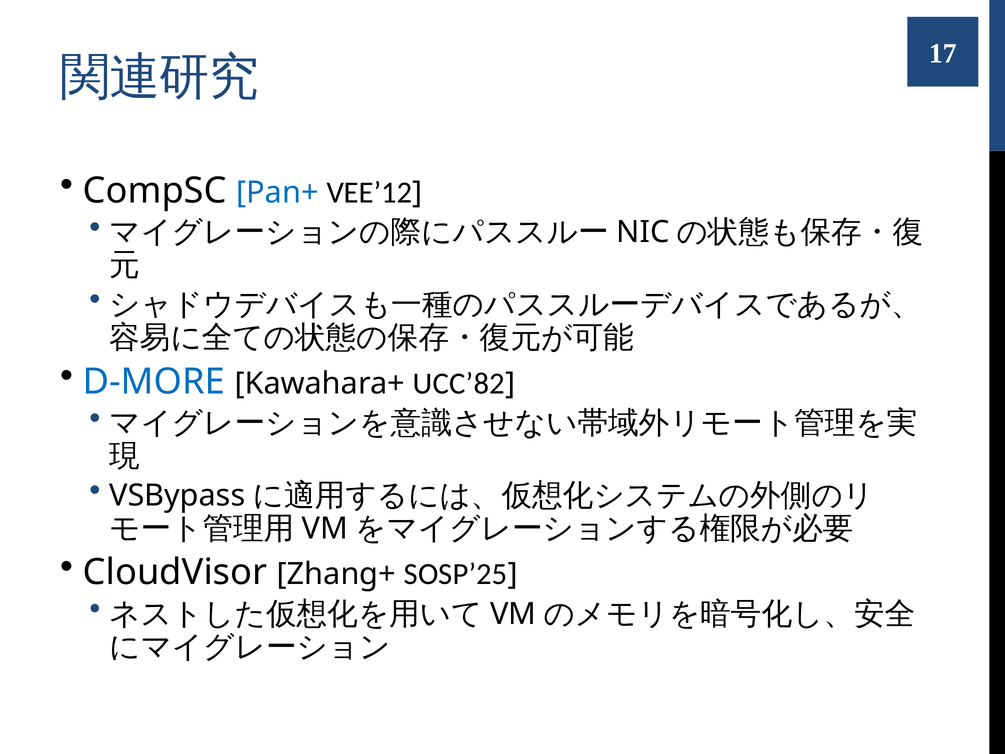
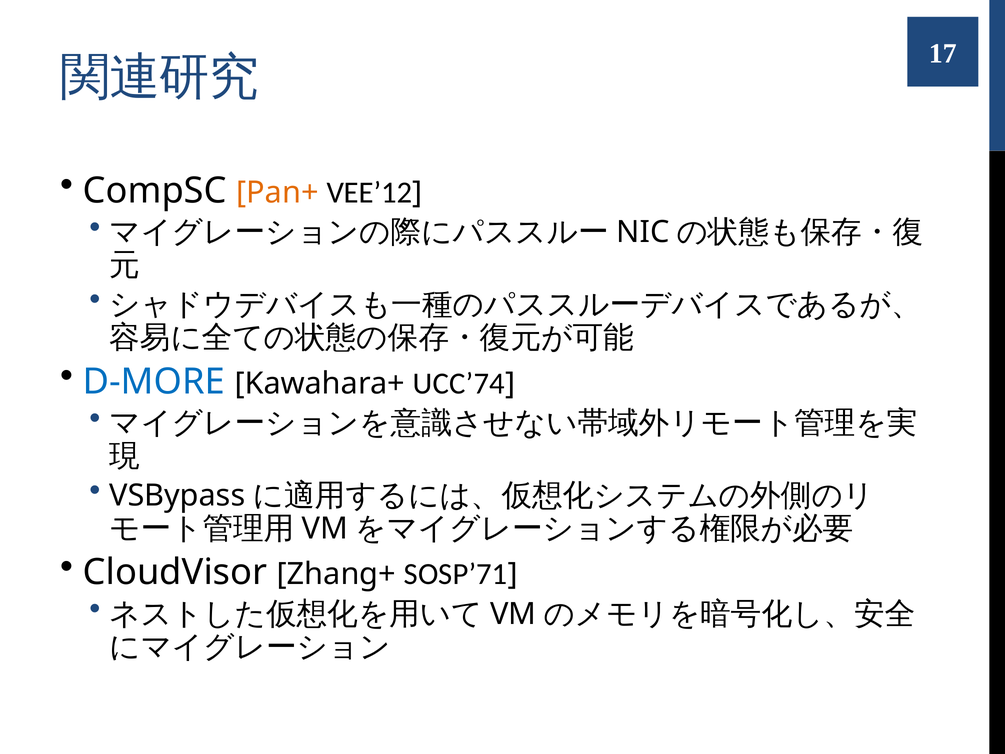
Pan+ colour: blue -> orange (278, 192)
UCC’82: UCC’82 -> UCC’74 (459, 383)
SOSP’25: SOSP’25 -> SOSP’71 (456, 574)
